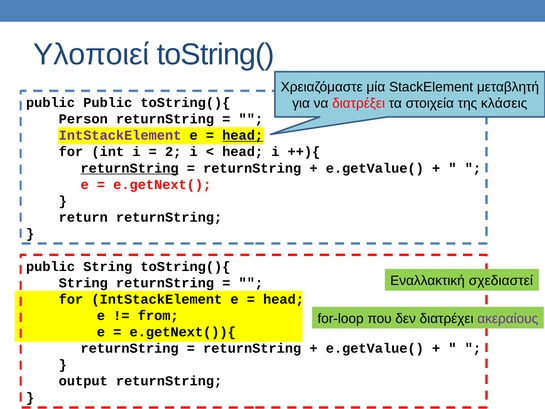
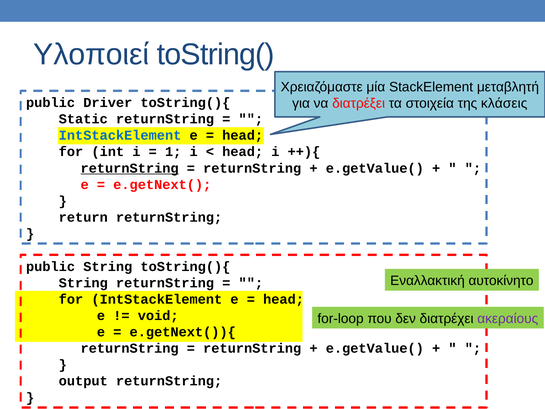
public Public: Public -> Driver (108, 103)
Person: Person -> Static (83, 119)
IntStackElement colour: purple -> blue (120, 135)
head underline: present -> none (243, 135)
2: 2 -> 1 (173, 152)
σχεδιαστεί: σχεδιαστεί -> αυτοκίνητο (501, 281)
from: from -> void (158, 316)
